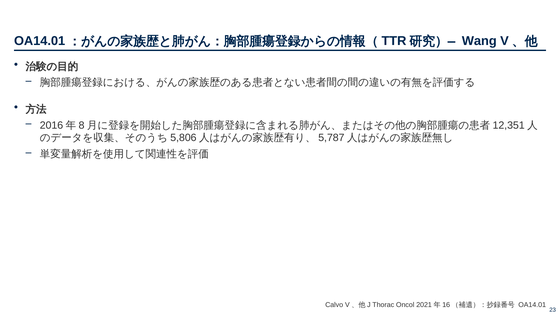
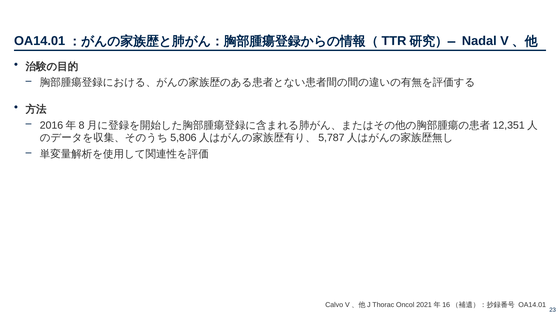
Wang: Wang -> Nadal (479, 41)
